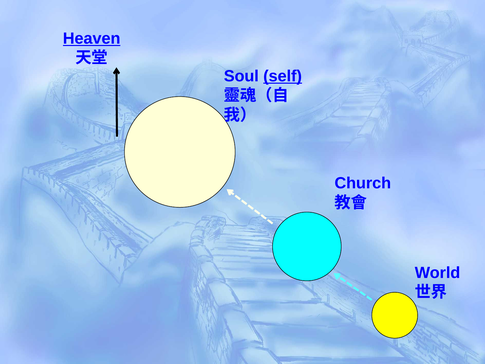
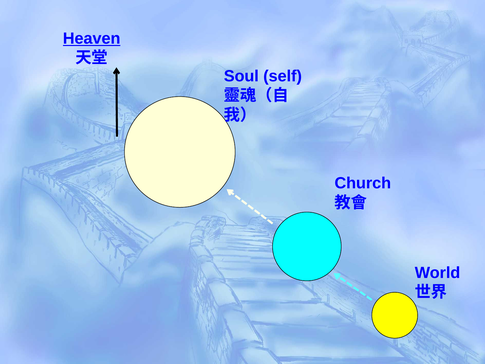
self underline: present -> none (283, 76)
